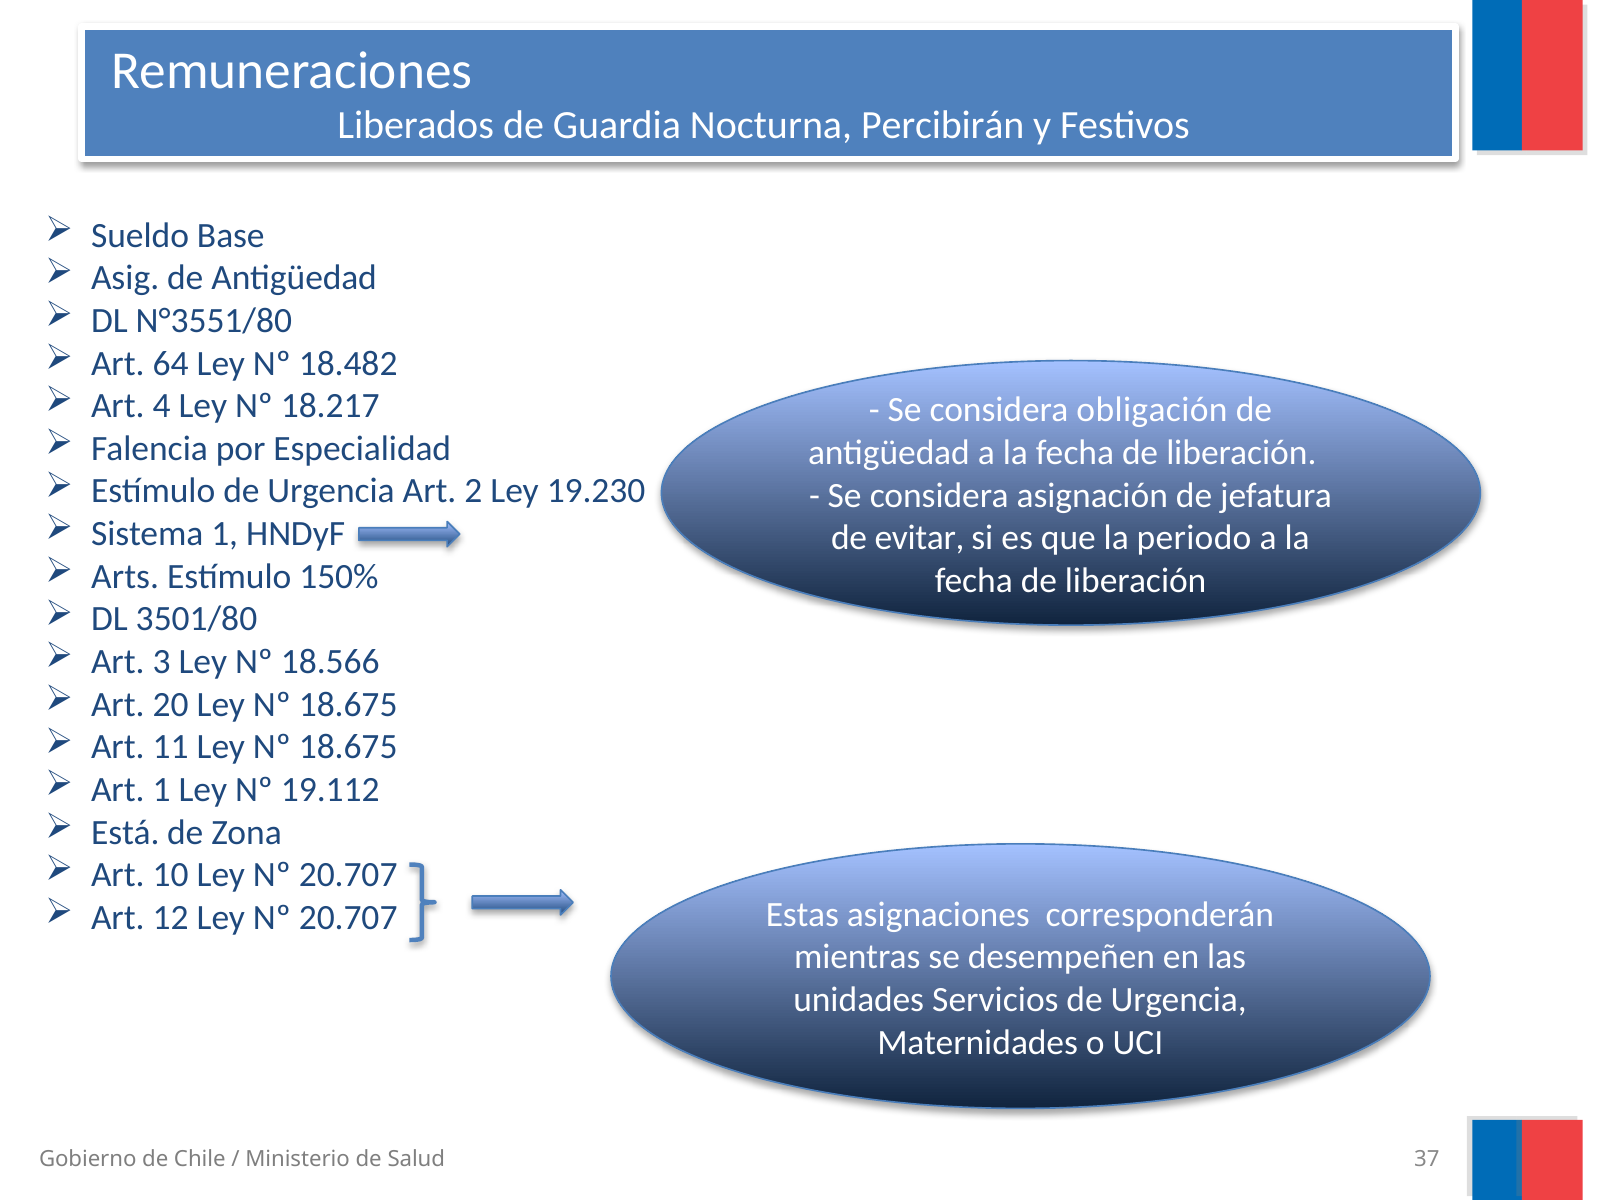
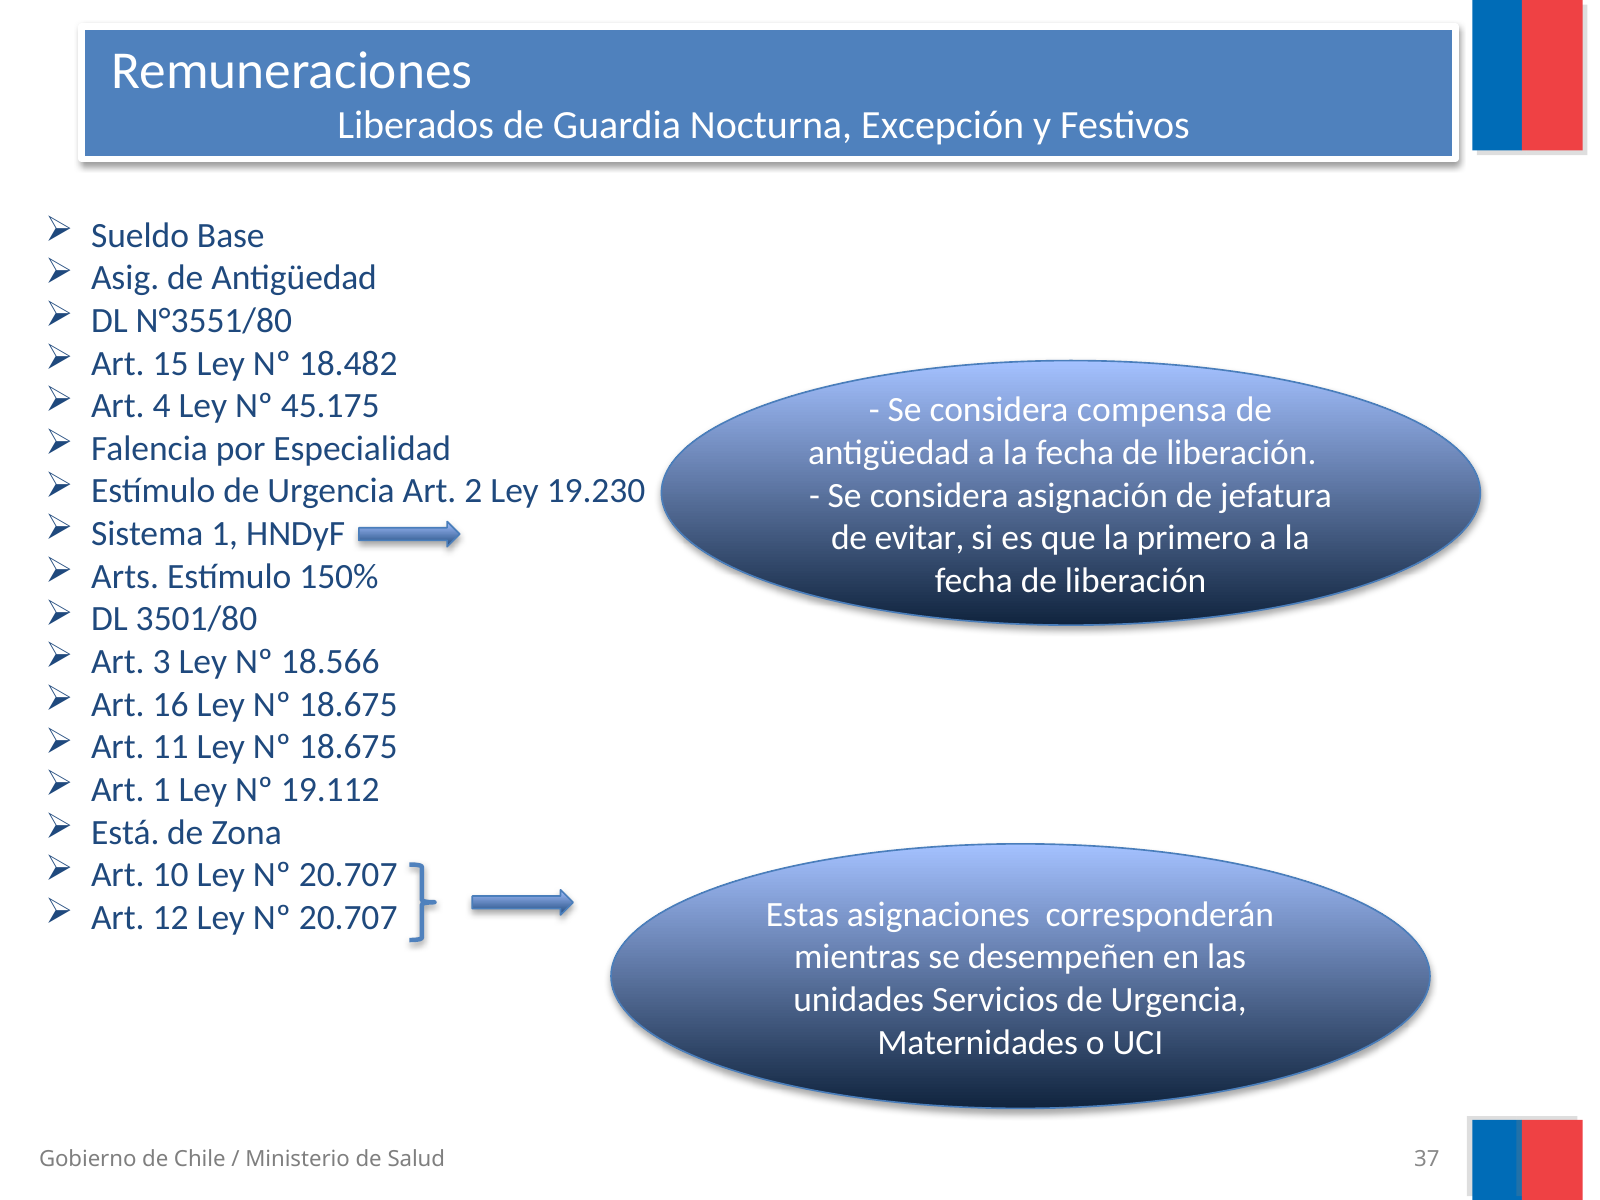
Percibirán: Percibirán -> Excepción (943, 125)
64: 64 -> 15 (171, 363)
18.217: 18.217 -> 45.175 (330, 406)
obligación: obligación -> compensa (1152, 410)
periodo: periodo -> primero (1194, 538)
20: 20 -> 16 (171, 704)
